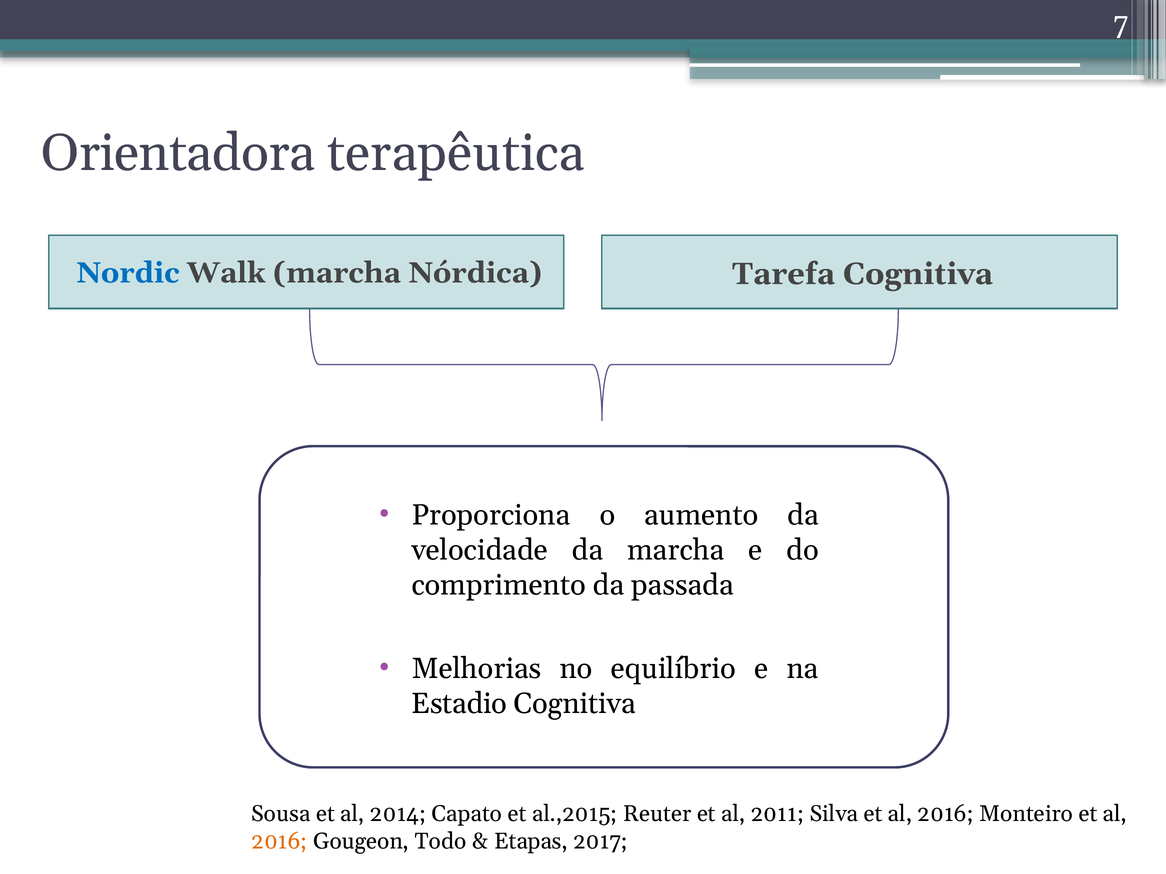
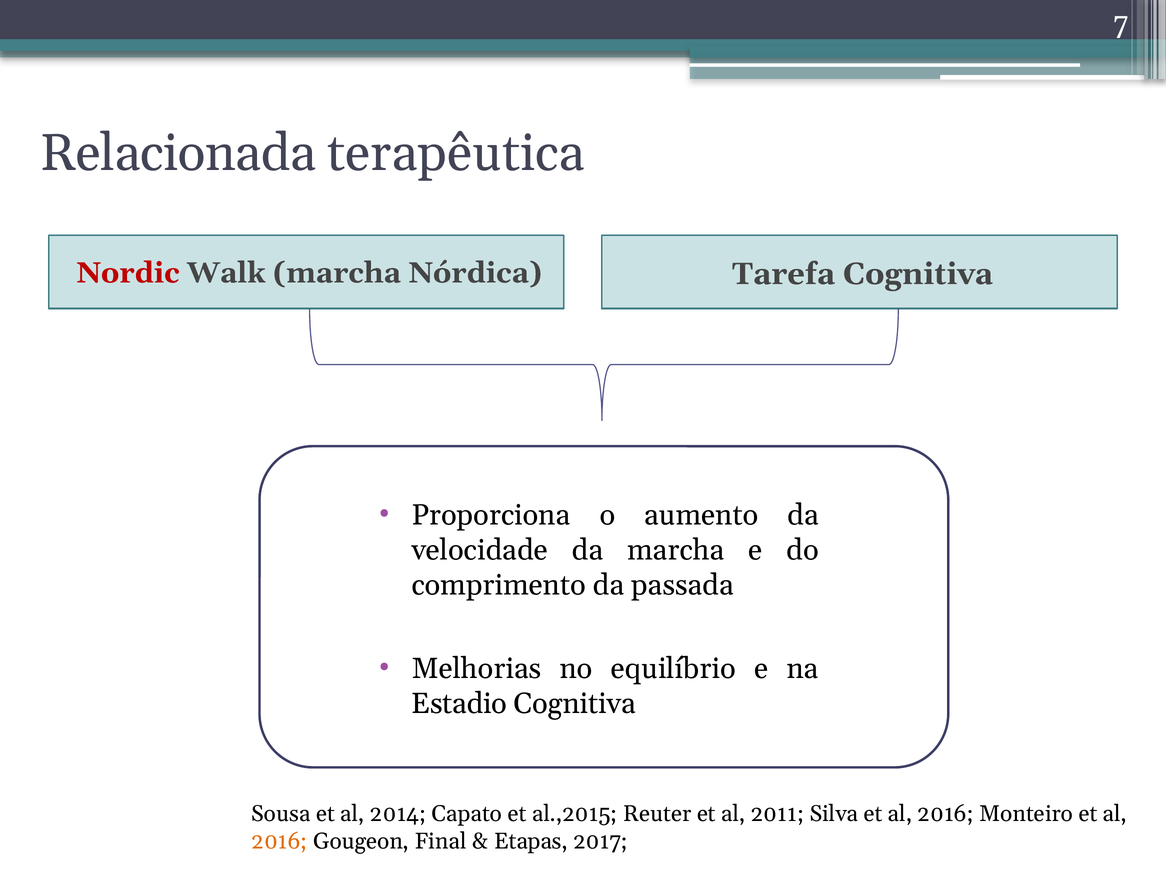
Orientadora: Orientadora -> Relacionada (178, 153)
Nordic colour: blue -> red (128, 273)
Todo: Todo -> Final (441, 842)
